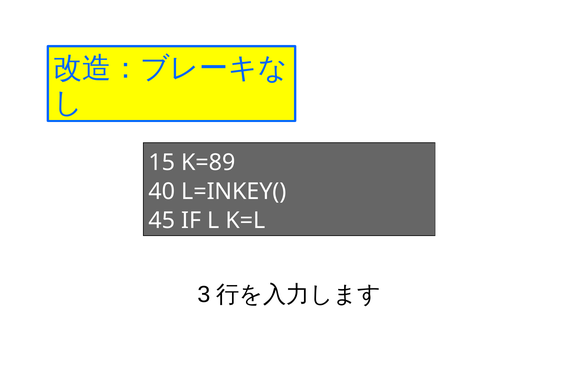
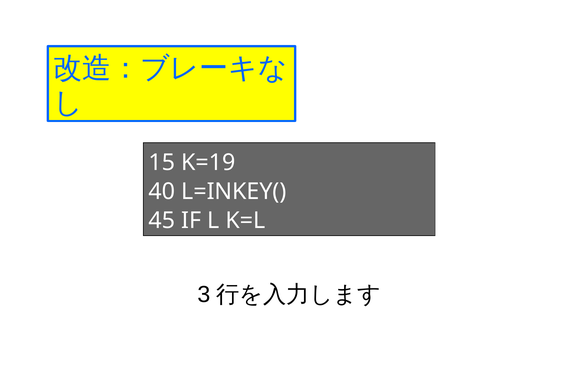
K=89: K=89 -> K=19 (208, 162)
